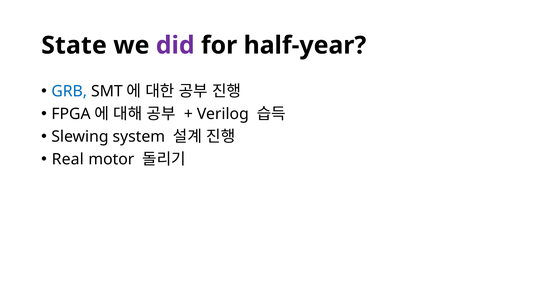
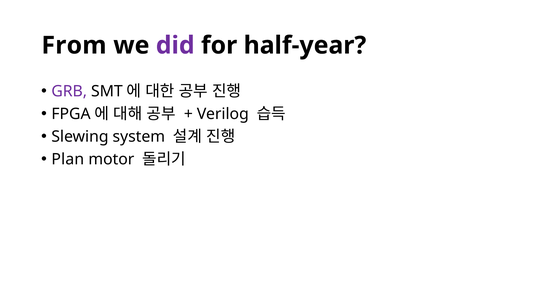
State: State -> From (74, 45)
GRB colour: blue -> purple (69, 91)
Real: Real -> Plan (68, 160)
